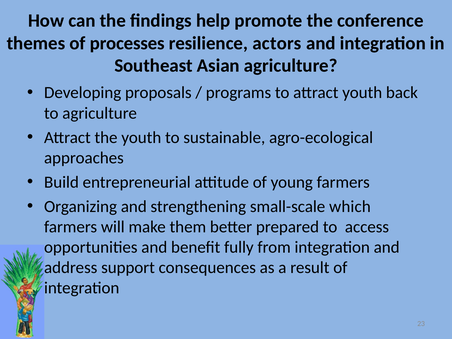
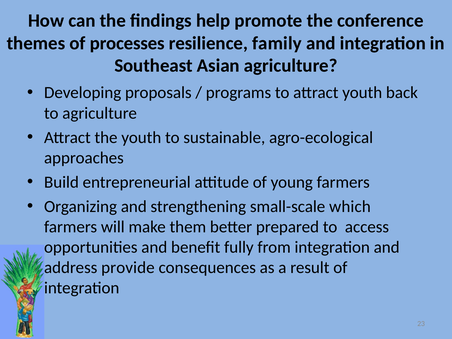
actors: actors -> family (277, 43)
support: support -> provide (128, 268)
